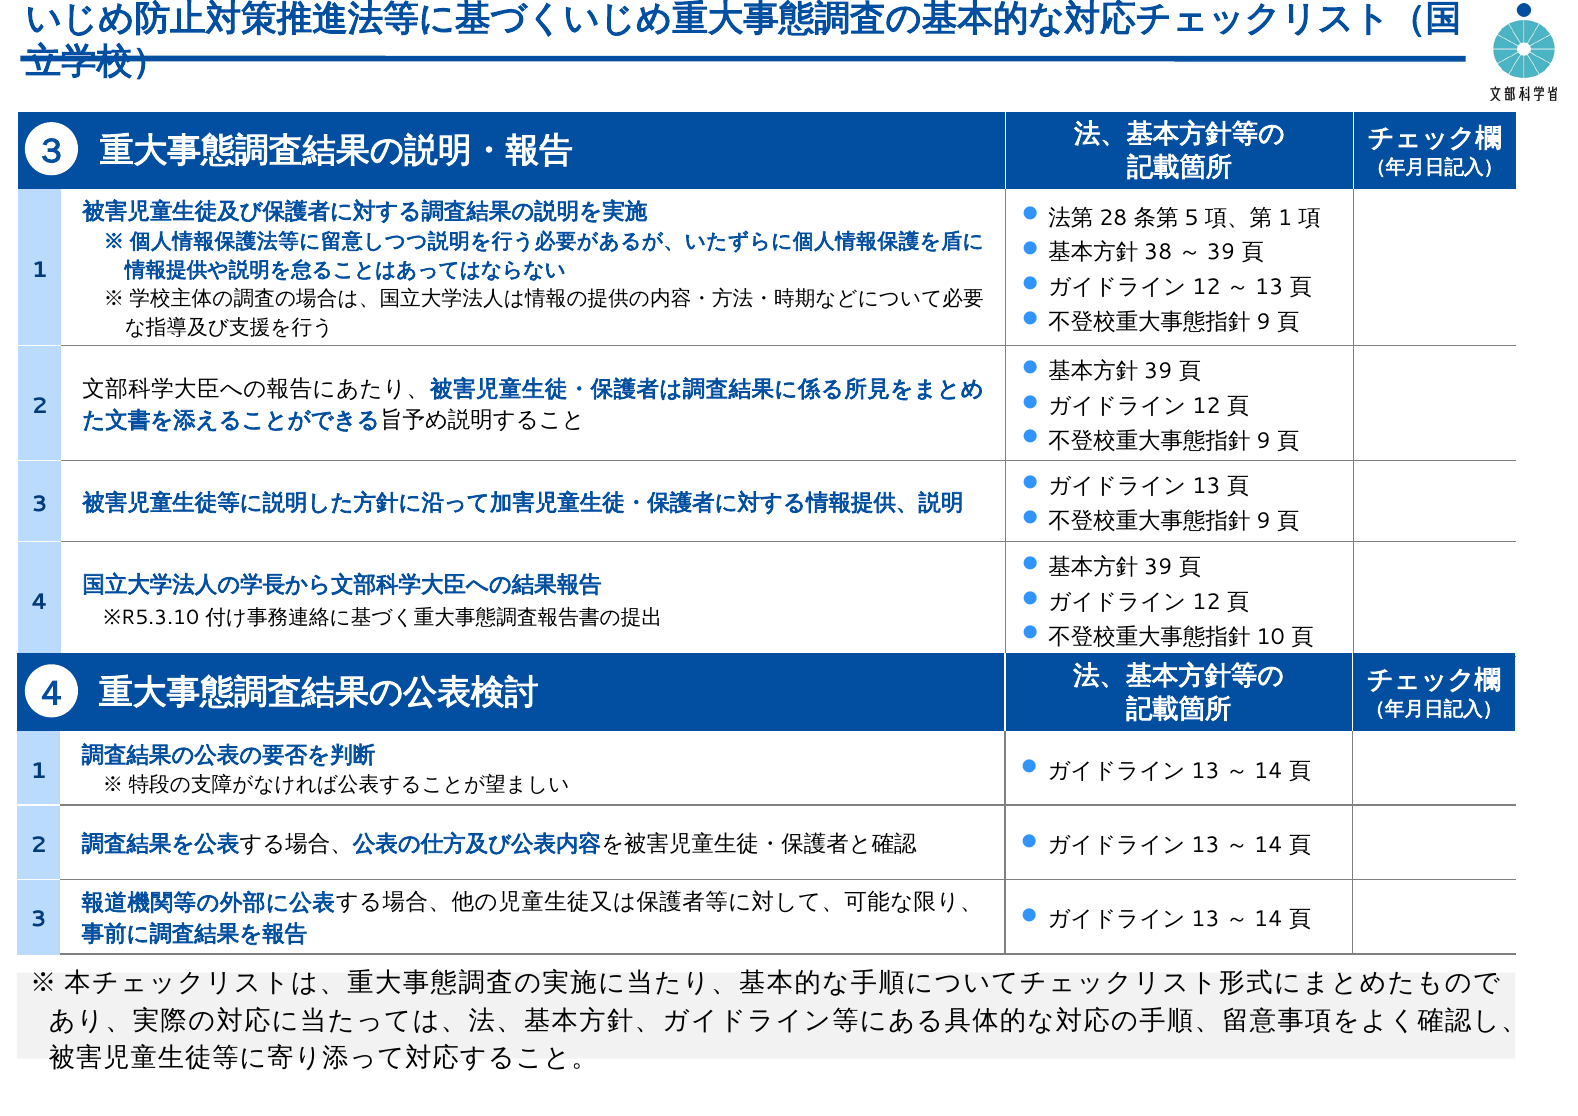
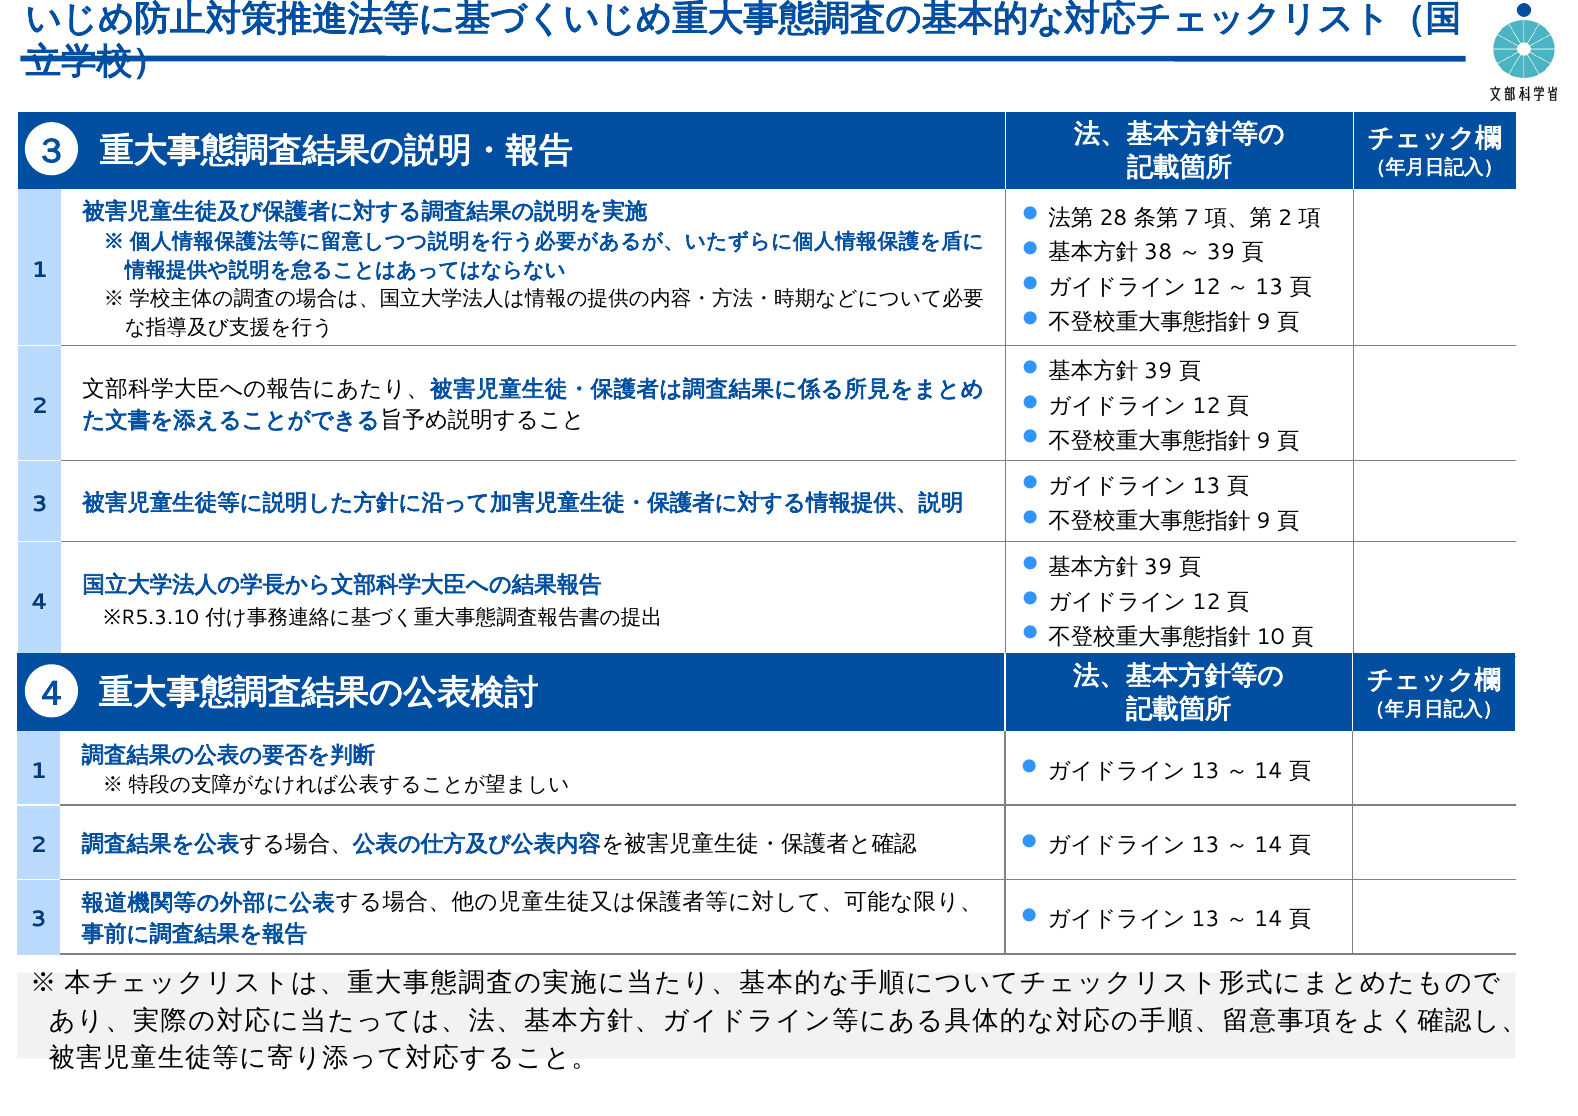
5: 5 -> 7 (1191, 218)
1: 1 -> 2 (1285, 218)
